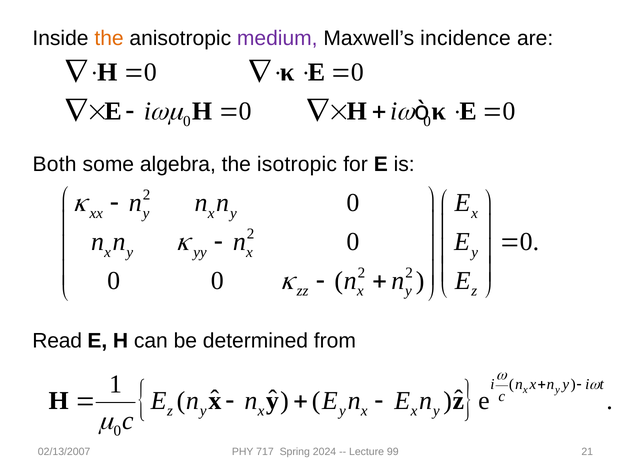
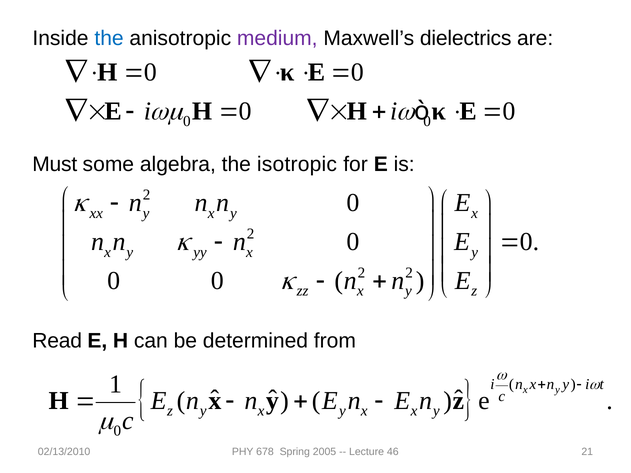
the colour: orange -> blue (109, 38)
incidence: incidence -> dielectrics (466, 38)
Both: Both -> Must (55, 164)
02/13/2007: 02/13/2007 -> 02/13/2010 (64, 452)
717: 717 -> 678 (265, 452)
2024: 2024 -> 2005 (325, 452)
99: 99 -> 46 (393, 452)
